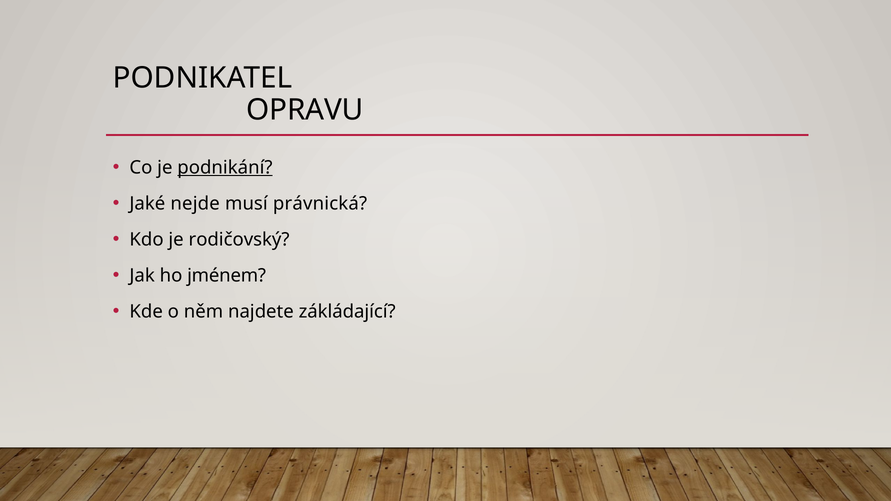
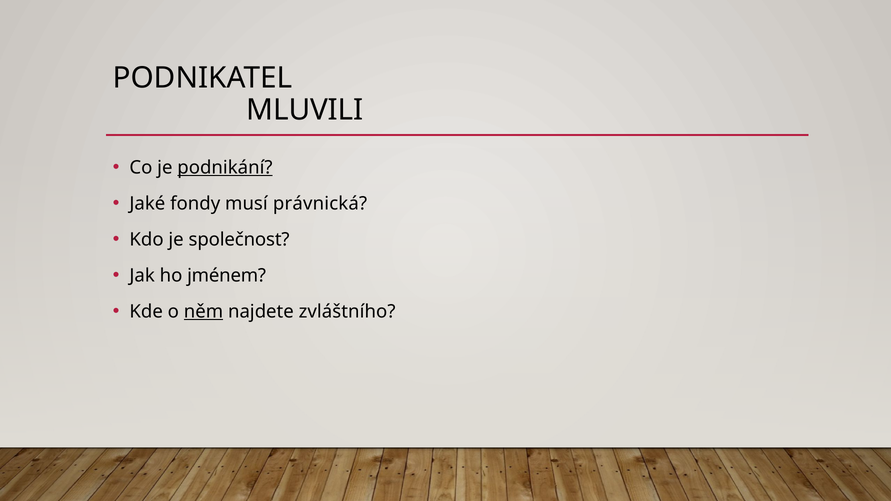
OPRAVU: OPRAVU -> MLUVILI (305, 110)
nejde: nejde -> fondy (195, 204)
rodičovský: rodičovský -> společnost (239, 240)
něm underline: none -> present (203, 312)
zákládající: zákládající -> zvláštního (347, 312)
